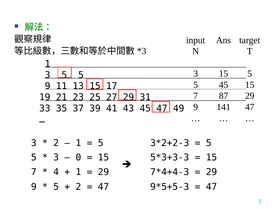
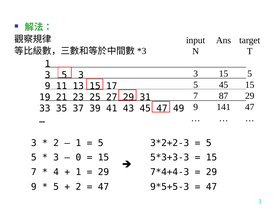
3 5 5: 5 -> 3 (81, 75)
